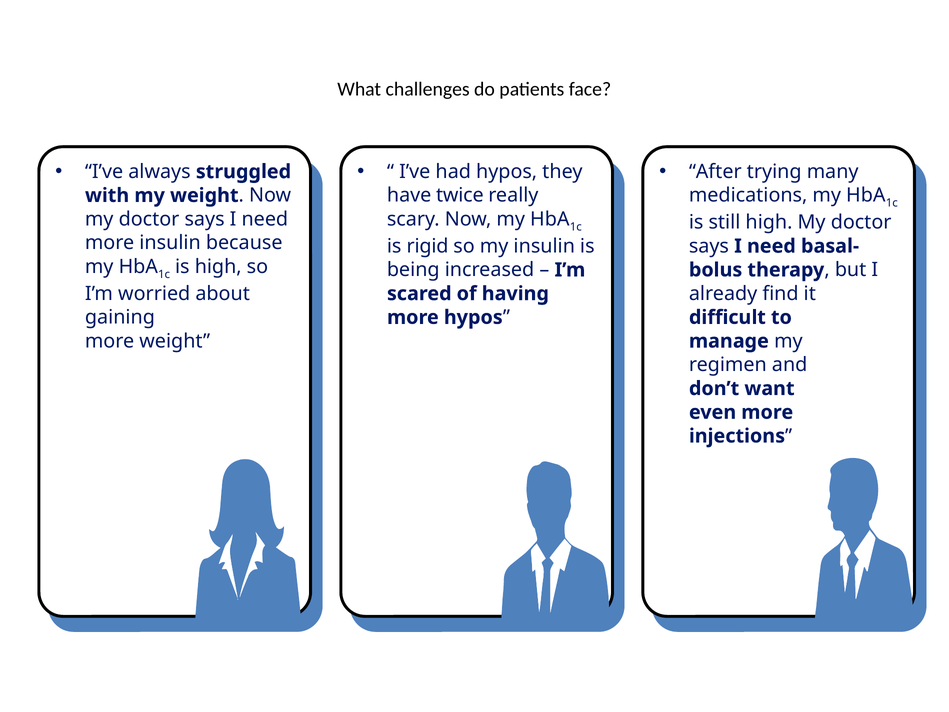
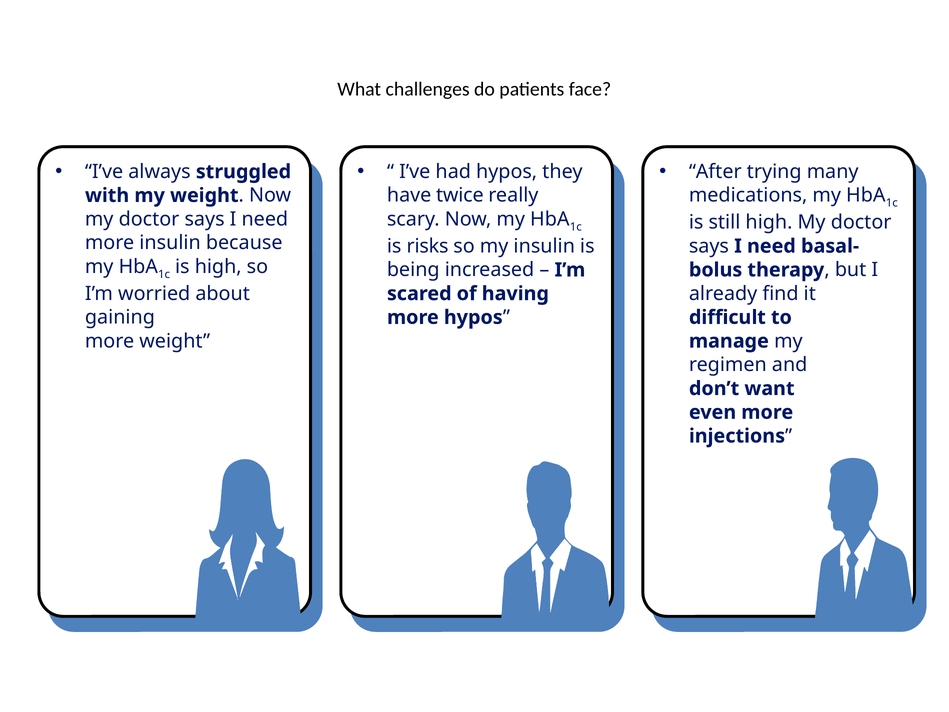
rigid: rigid -> risks (428, 246)
